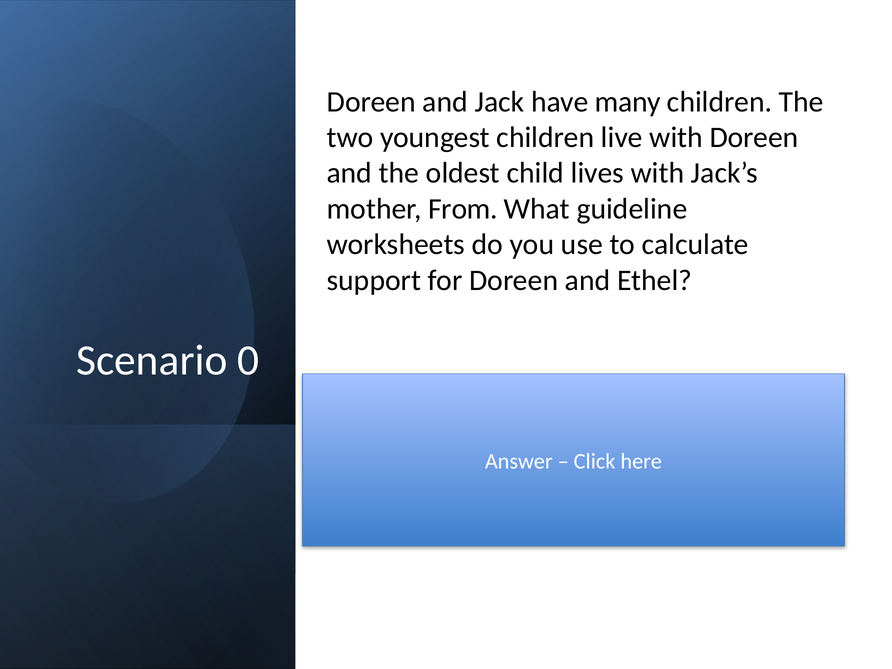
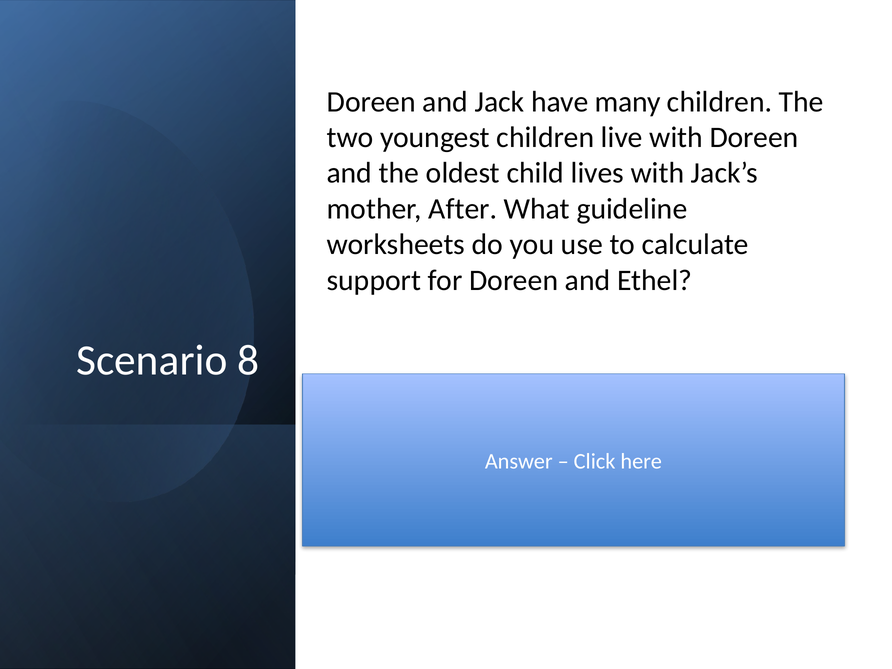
From: From -> After (463, 209)
0: 0 -> 8 (248, 360)
